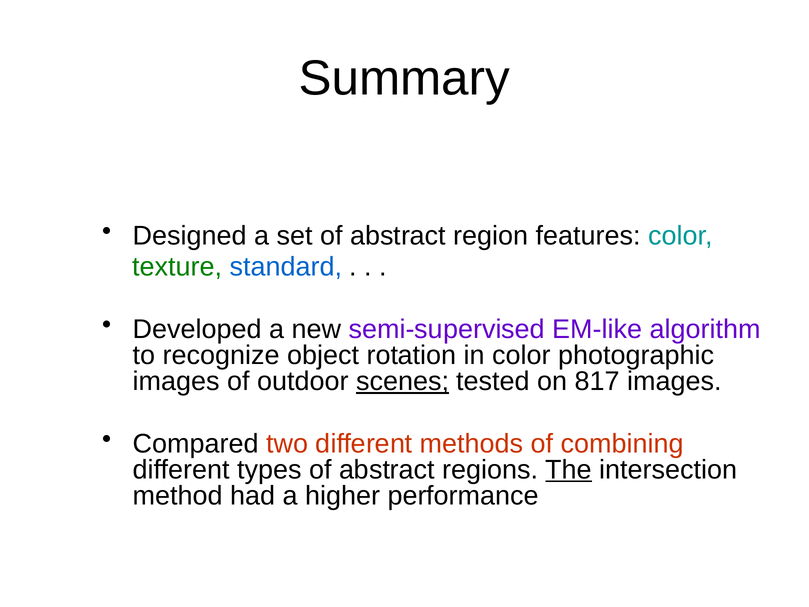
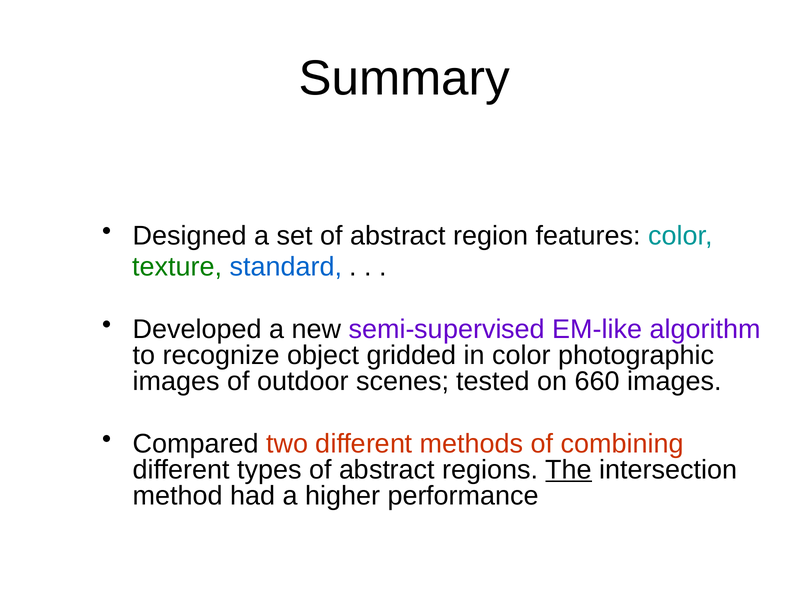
rotation: rotation -> gridded (411, 355)
scenes underline: present -> none (403, 381)
817: 817 -> 660 (597, 381)
